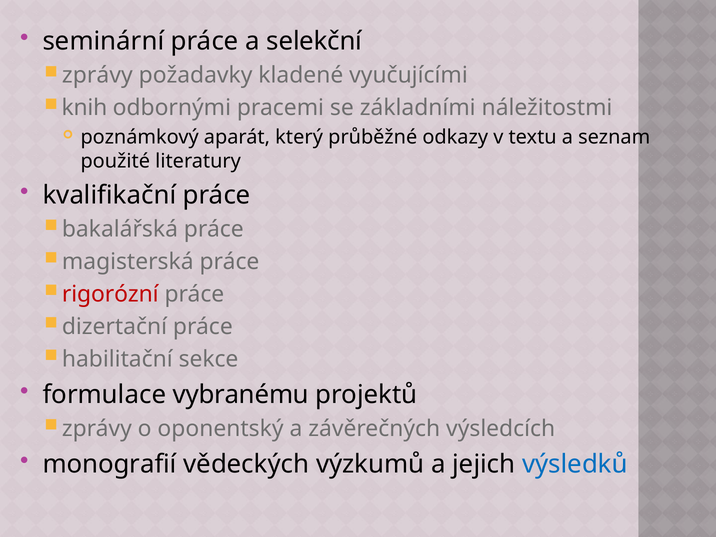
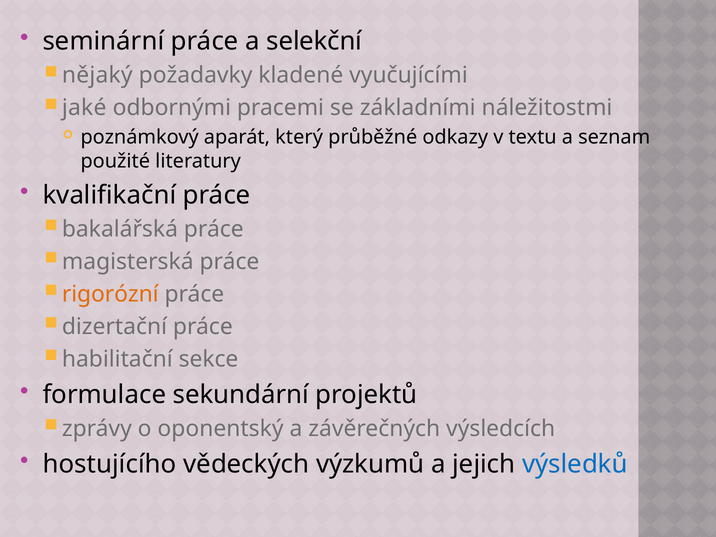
zprávy: zprávy -> nějaký (97, 75)
knih: knih -> jaké (84, 108)
rigorózní colour: red -> orange (110, 294)
vybranému: vybranému -> sekundární (241, 395)
monografií: monografií -> hostujícího (110, 464)
